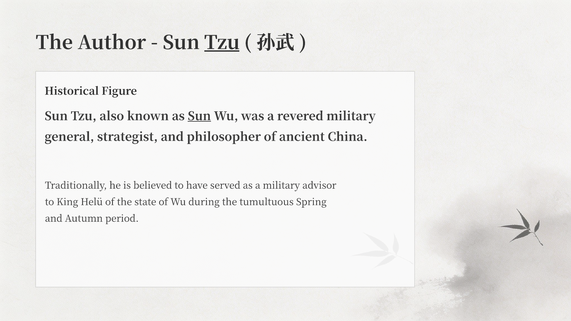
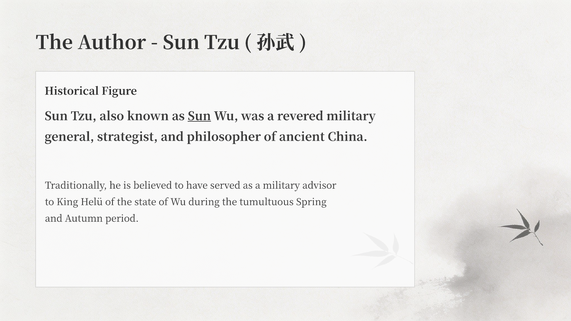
Tzu underline: present -> none (222, 43)
